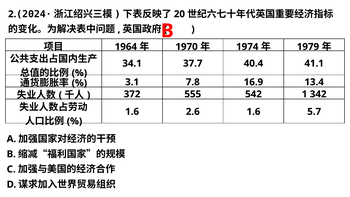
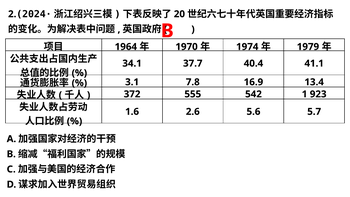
342: 342 -> 923 (318, 94)
2.6 1.6: 1.6 -> 5.6 (253, 112)
